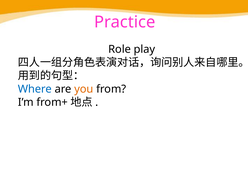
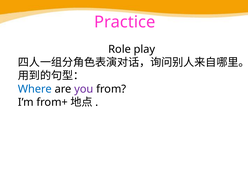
you colour: orange -> purple (84, 89)
